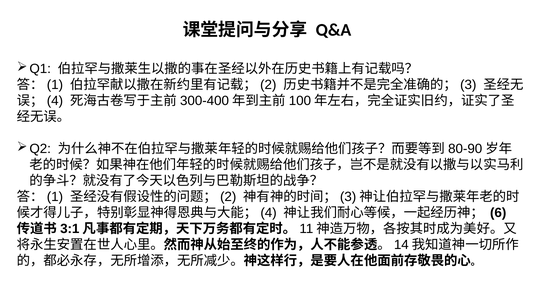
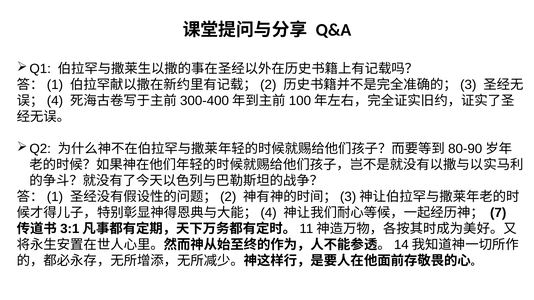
6: 6 -> 7 (498, 213)
